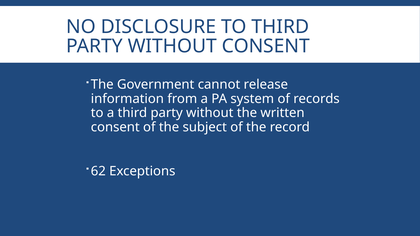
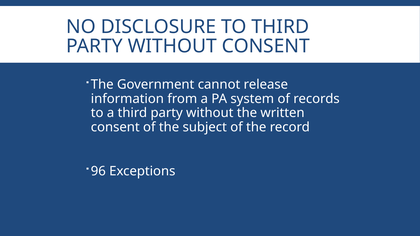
62: 62 -> 96 (98, 171)
